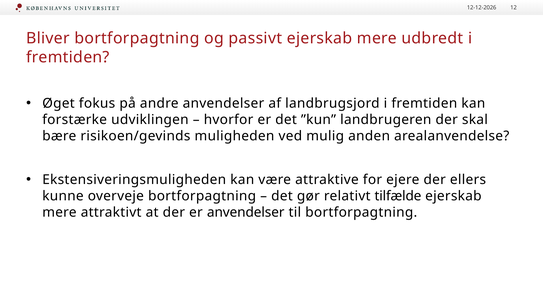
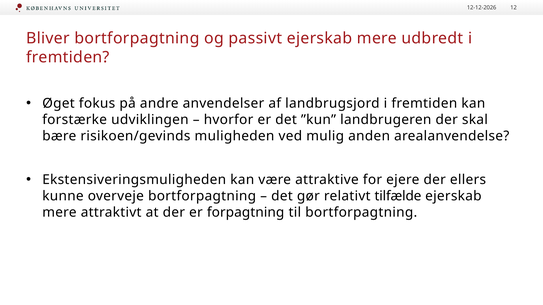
er anvendelser: anvendelser -> forpagtning (246, 213)
